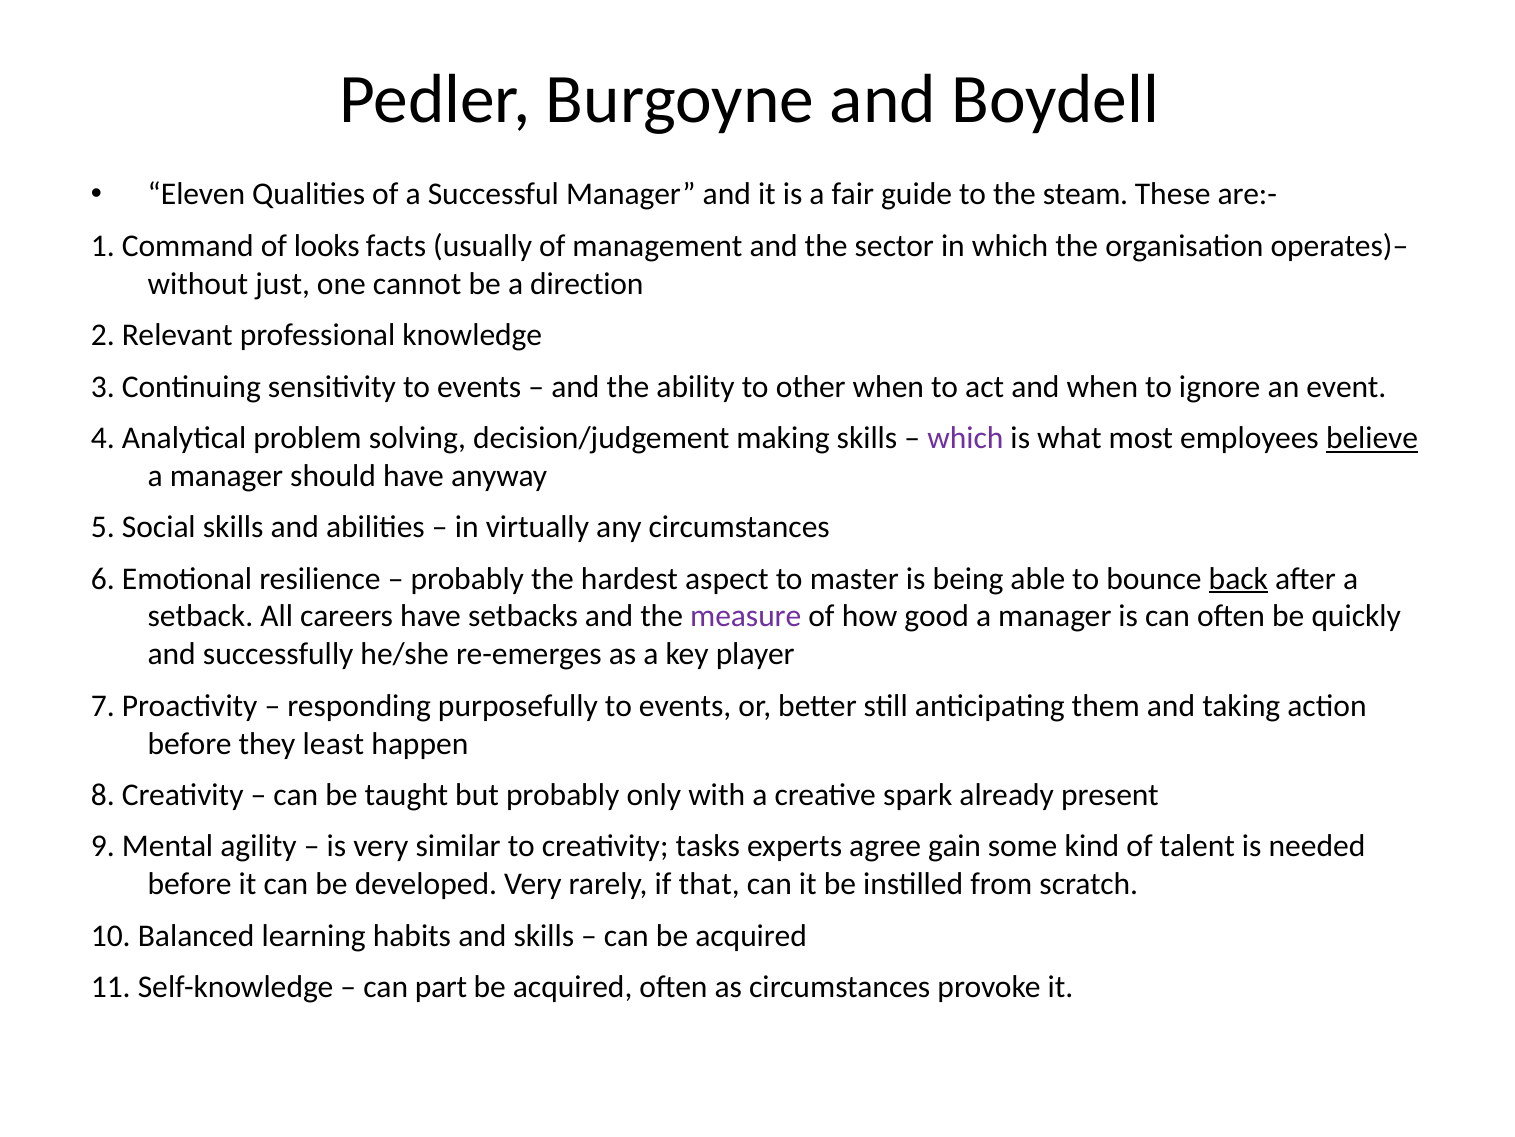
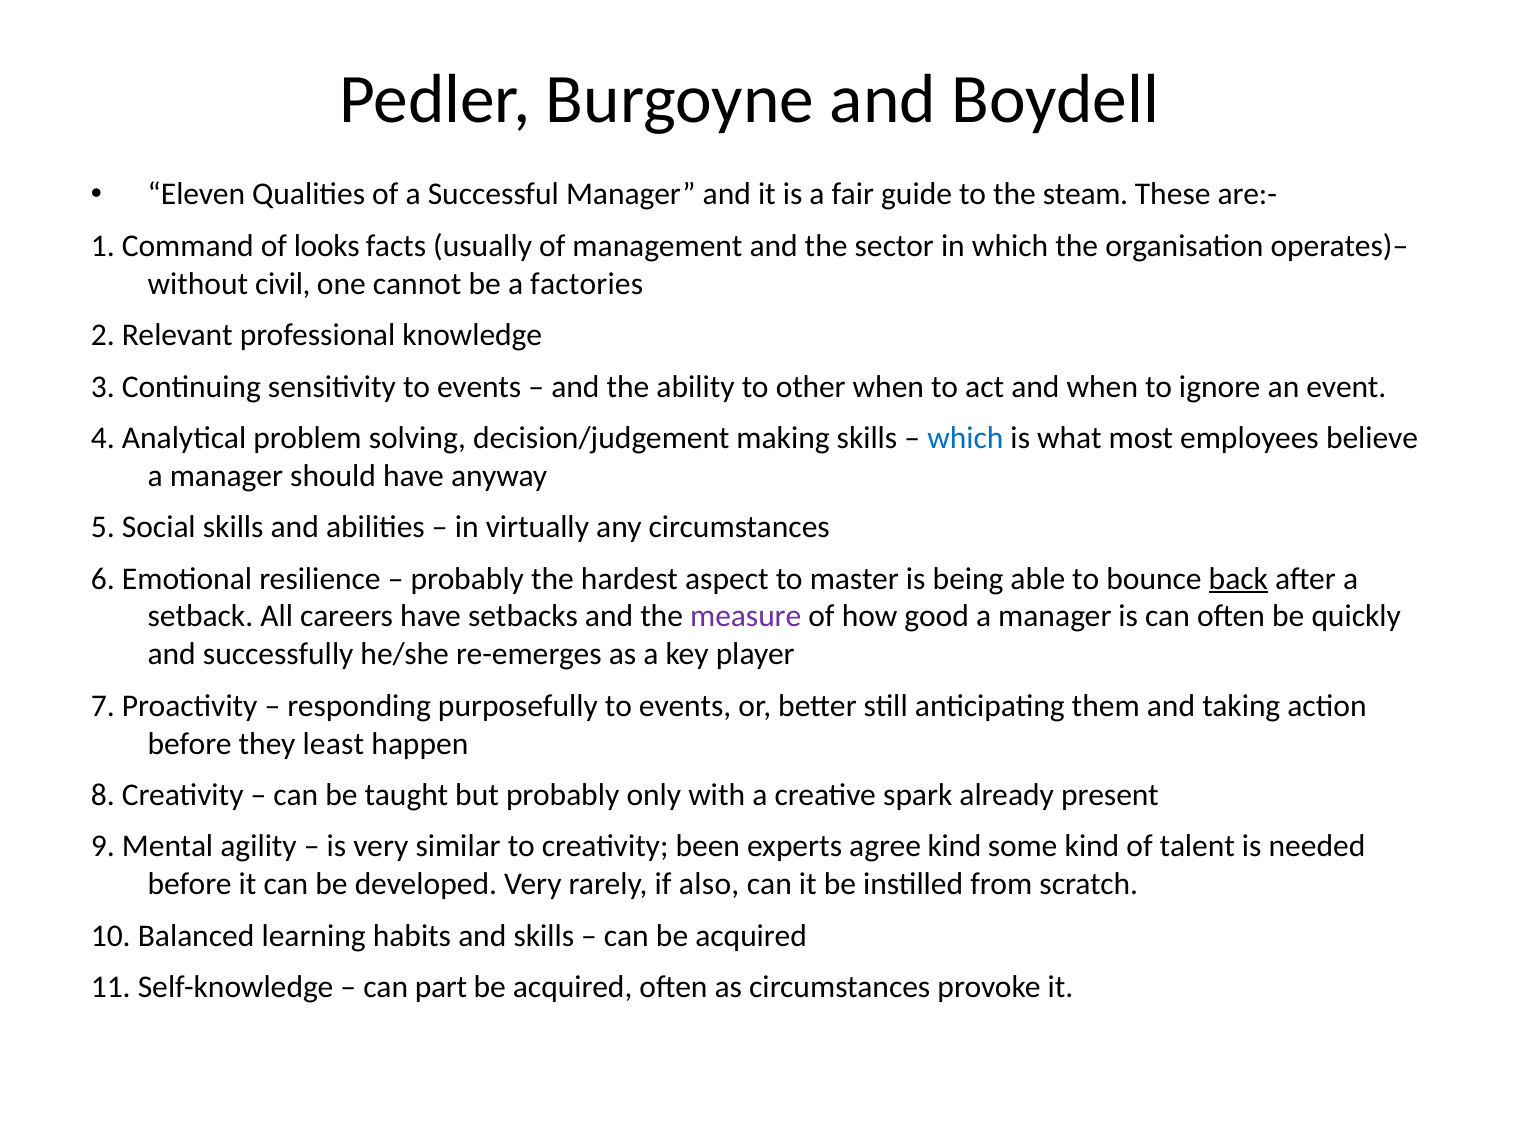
just: just -> civil (283, 284)
direction: direction -> factories (587, 284)
which colour: purple -> blue (965, 438)
believe underline: present -> none (1372, 438)
tasks: tasks -> been (708, 846)
agree gain: gain -> kind (955, 846)
that: that -> also (709, 884)
